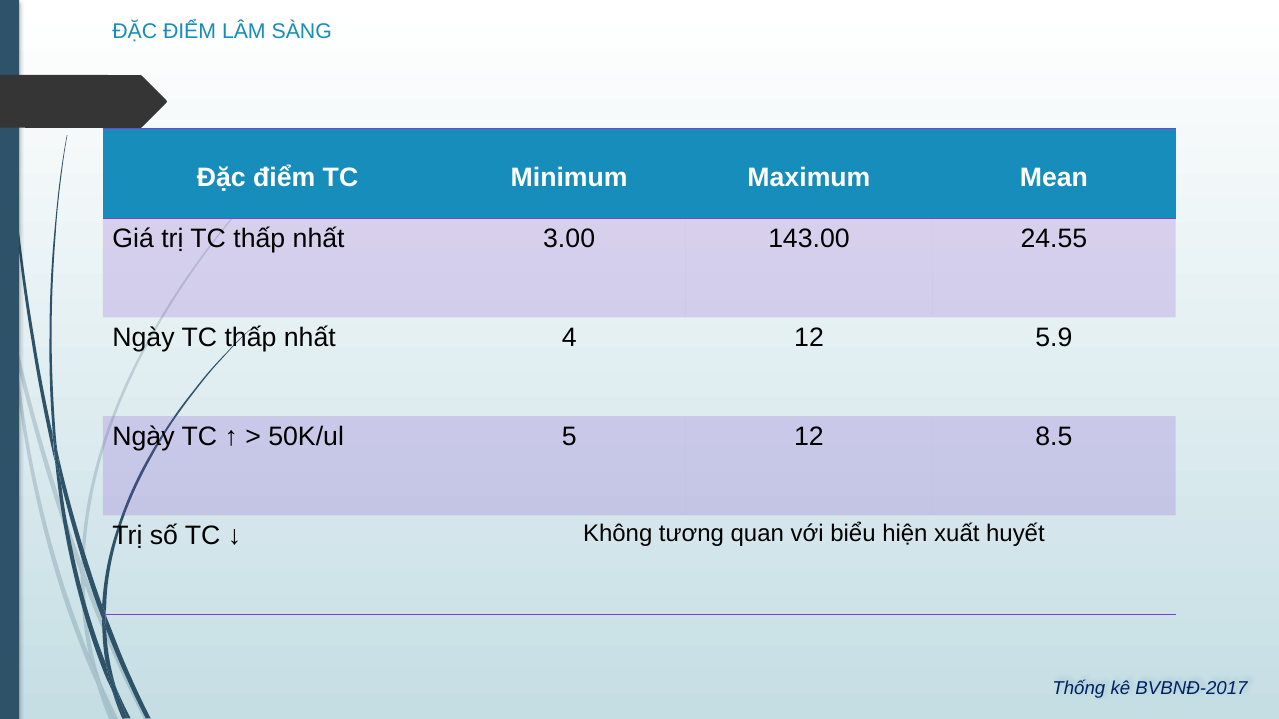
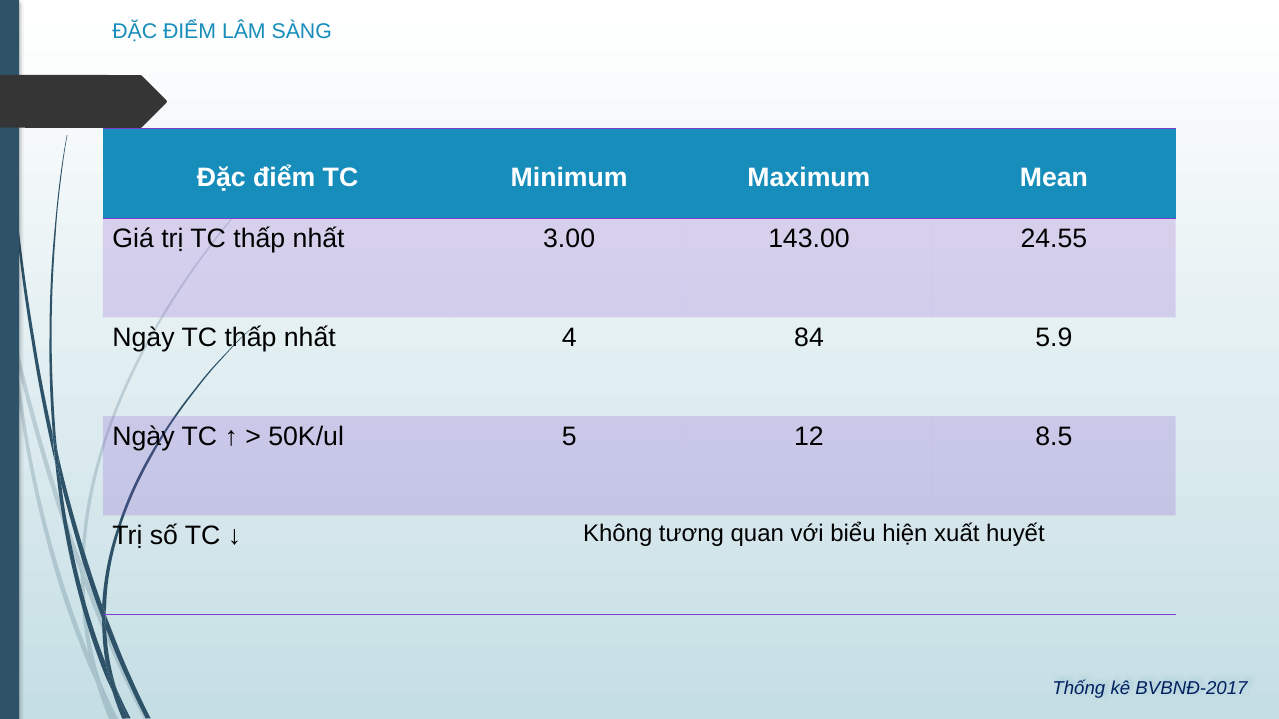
4 12: 12 -> 84 (809, 338)
